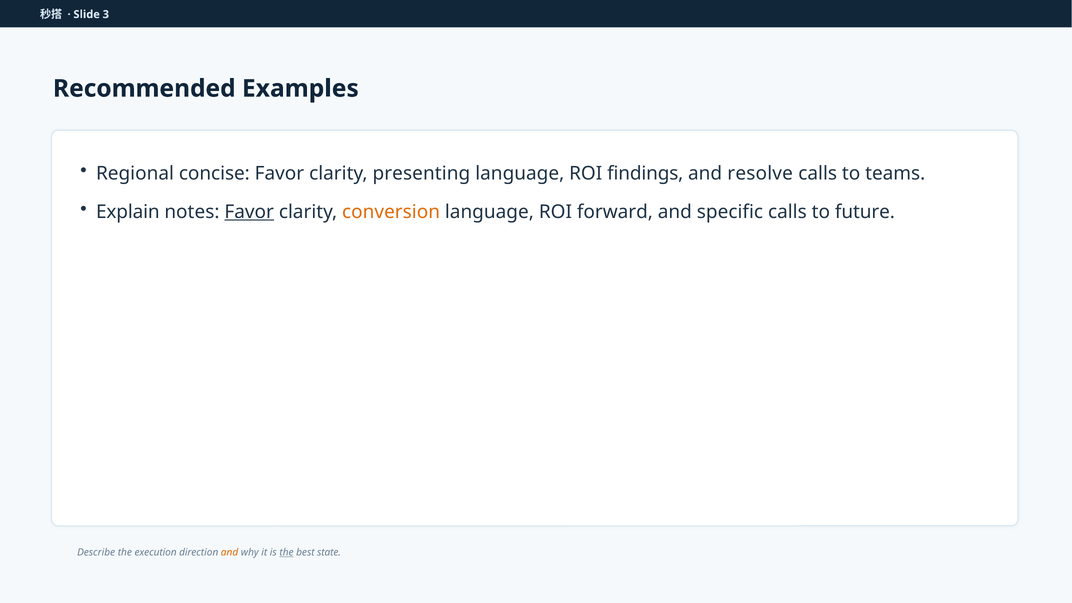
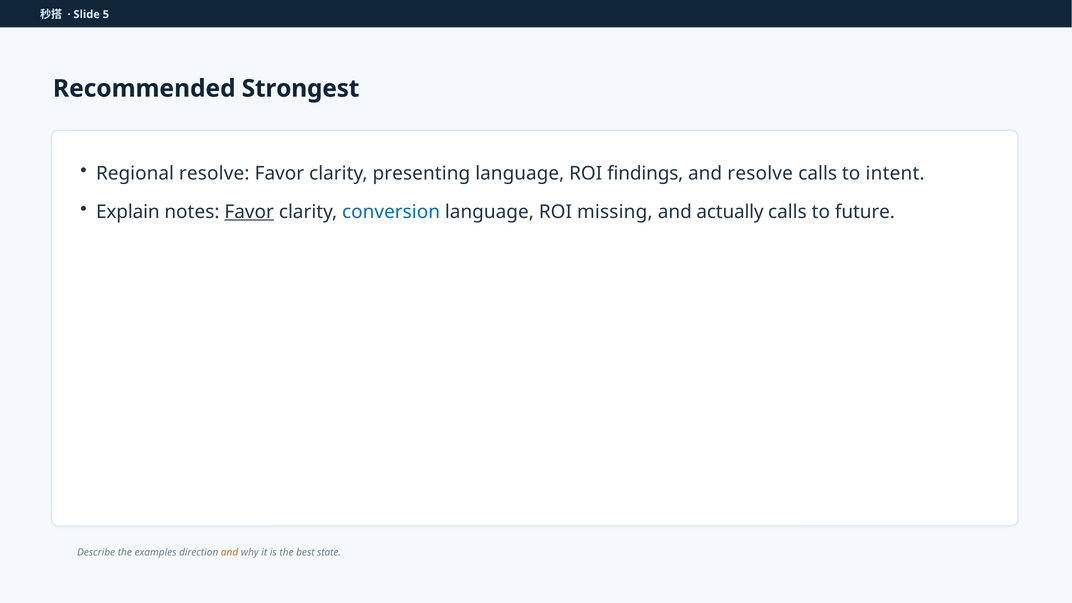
3: 3 -> 5 (106, 14)
Examples: Examples -> Strongest (301, 89)
Regional concise: concise -> resolve (214, 173)
teams: teams -> intent (895, 173)
conversion colour: orange -> blue (391, 212)
forward: forward -> missing (615, 212)
specific: specific -> actually (730, 212)
execution: execution -> examples (156, 552)
the underline: present -> none (287, 552)
